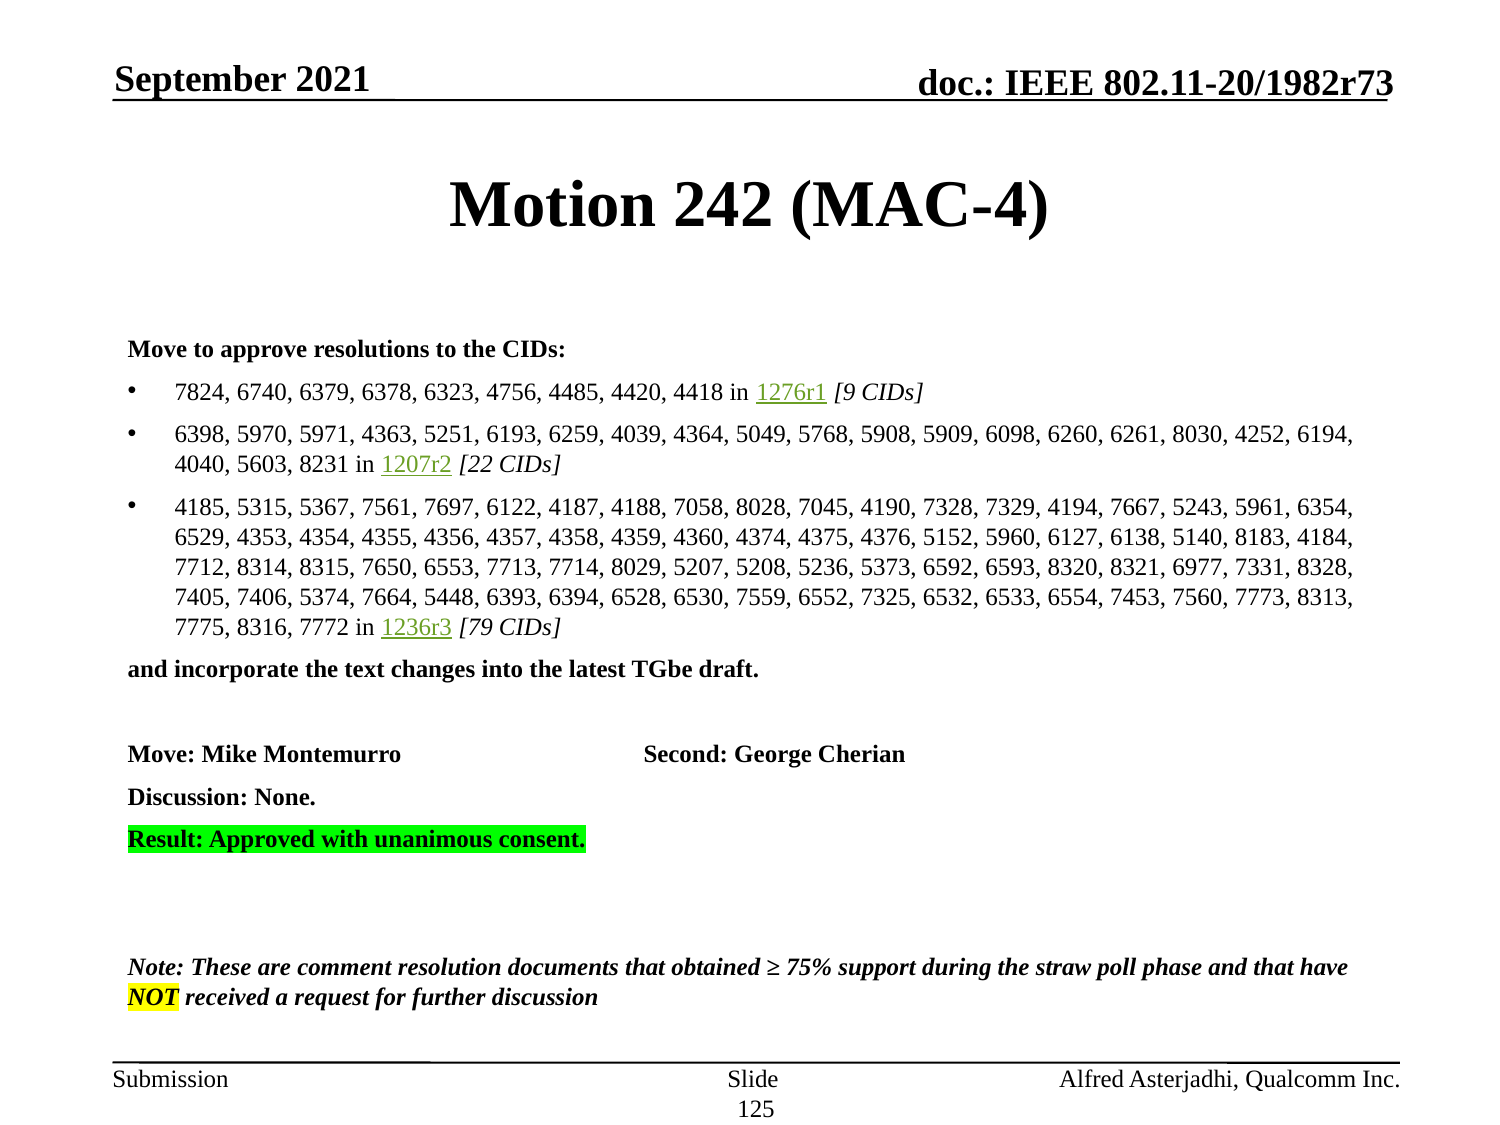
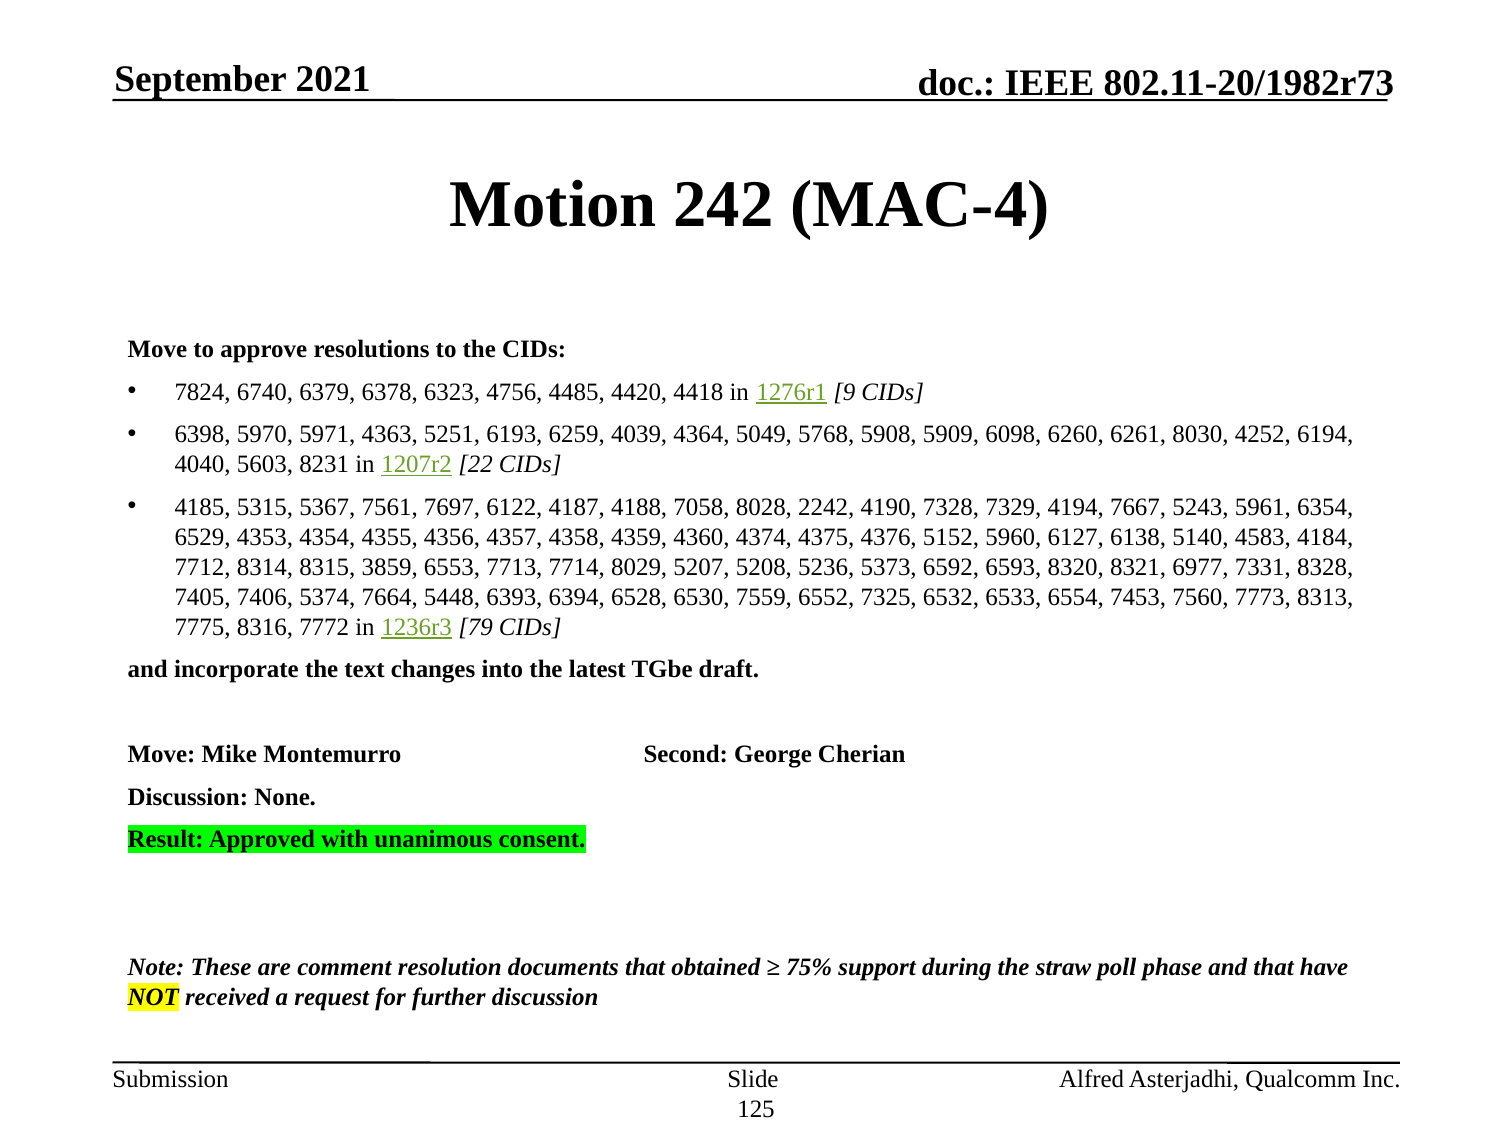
7045: 7045 -> 2242 (826, 507)
8183: 8183 -> 4583 (1263, 537)
7650: 7650 -> 3859 (390, 567)
